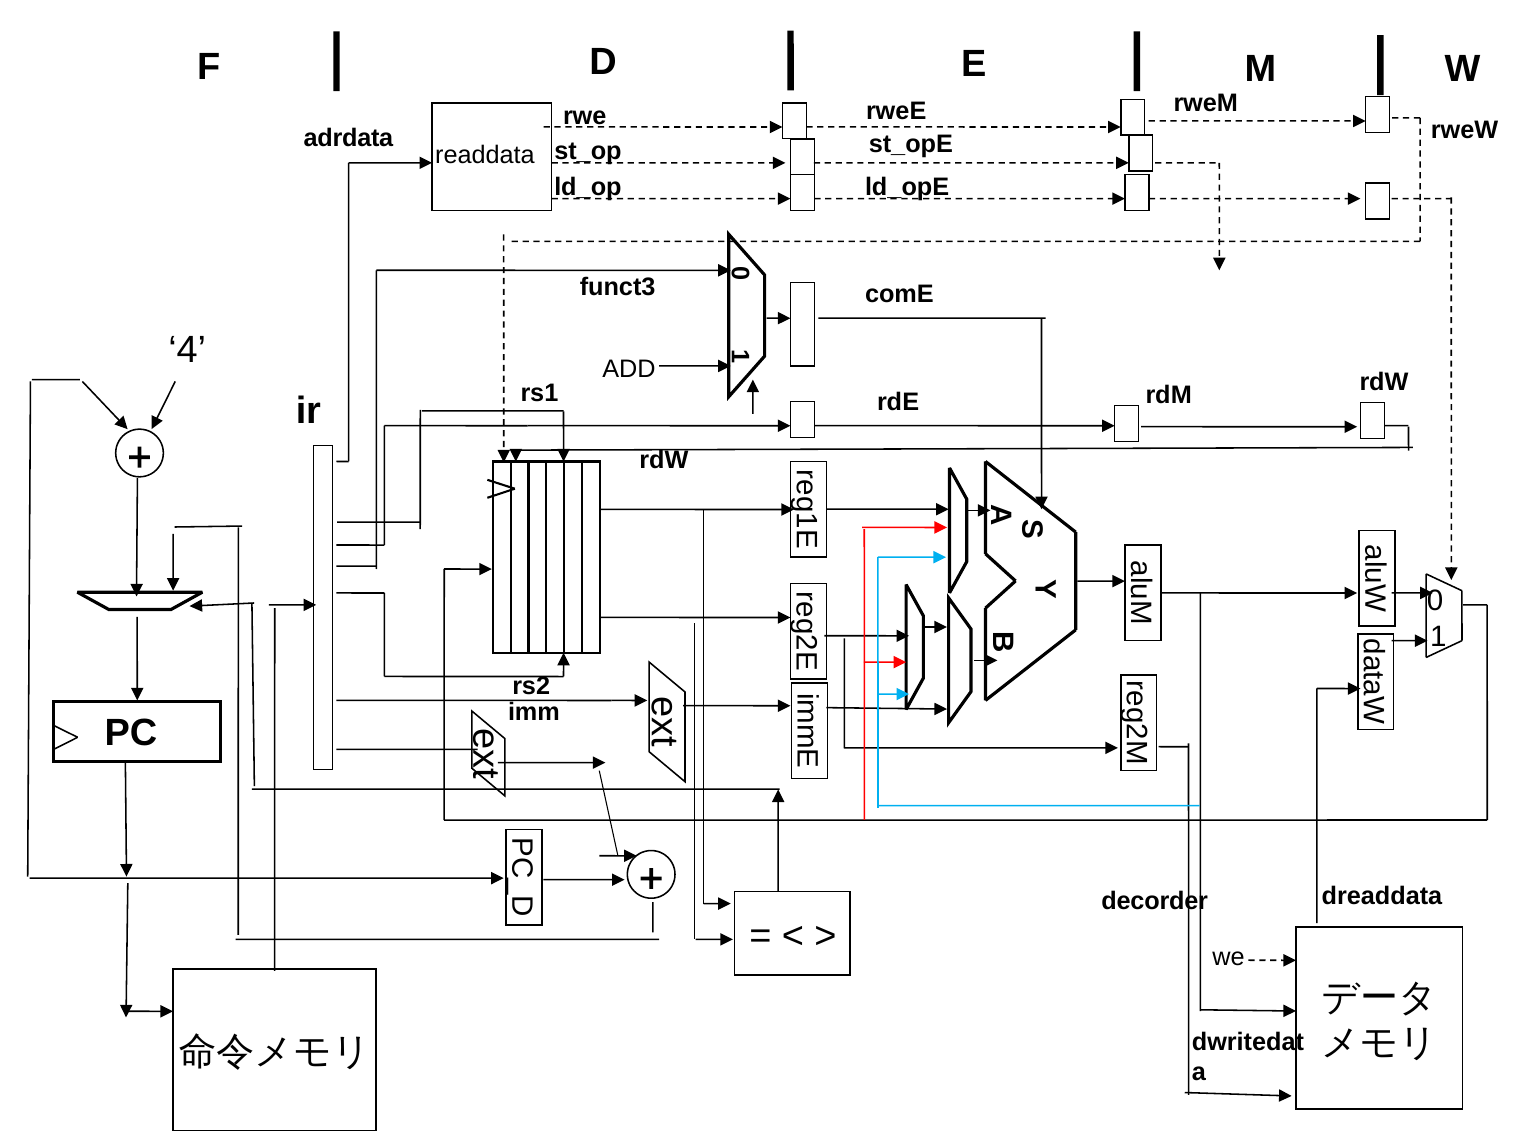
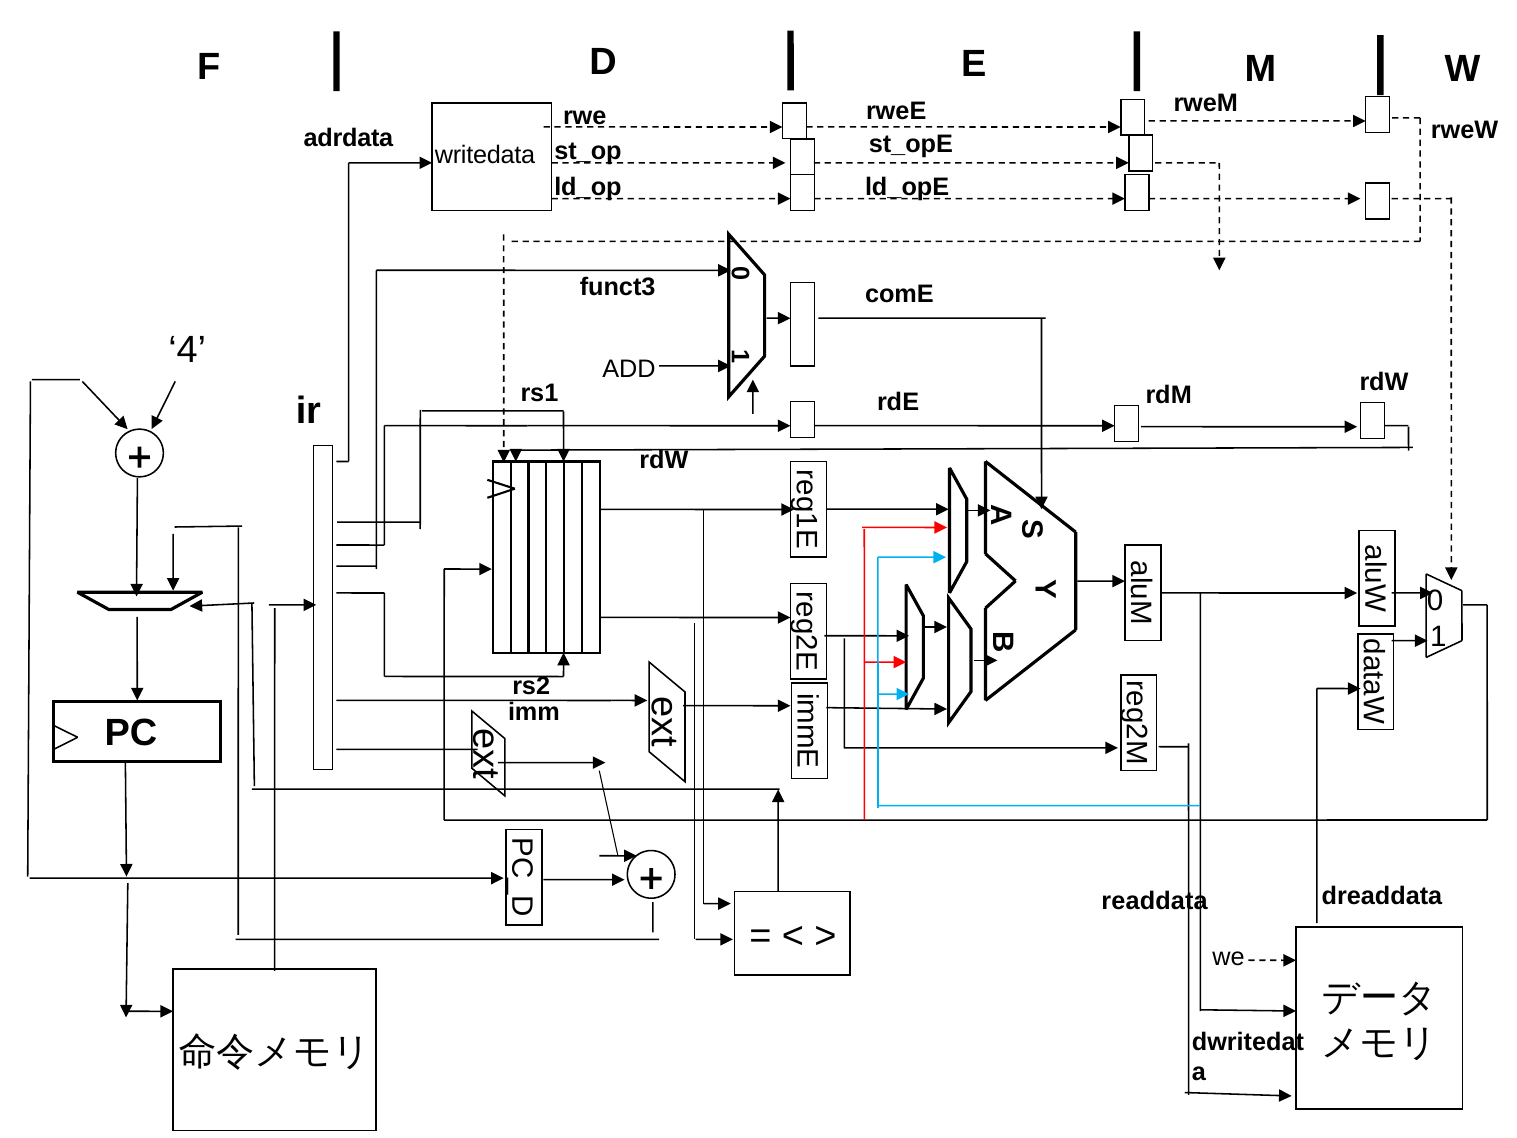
readdata: readdata -> writedata (485, 155)
decorder: decorder -> readdata (1155, 901)
